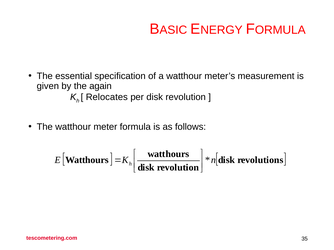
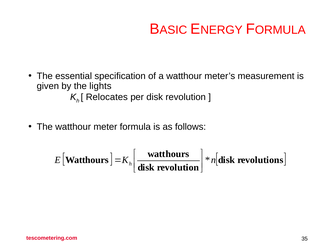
again: again -> lights (100, 86)
